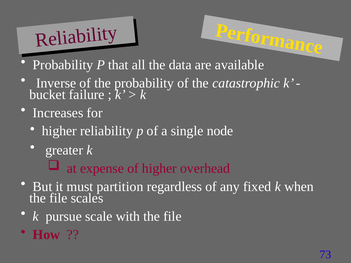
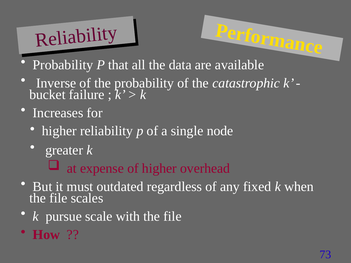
partition: partition -> outdated (120, 187)
